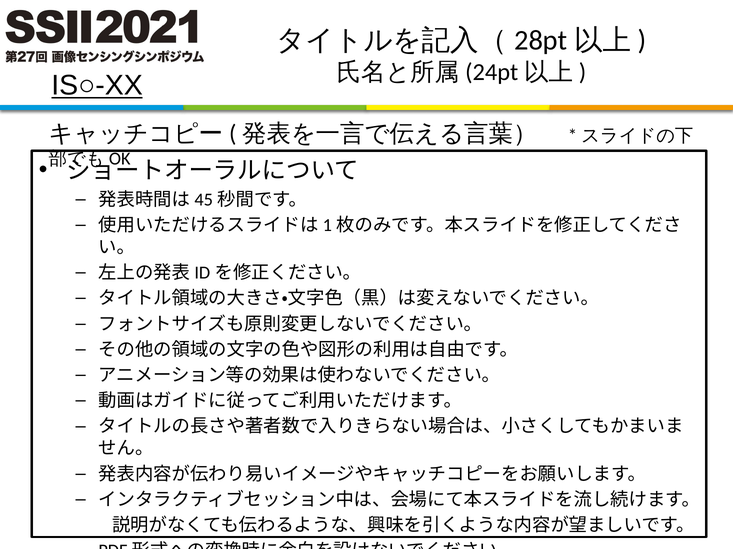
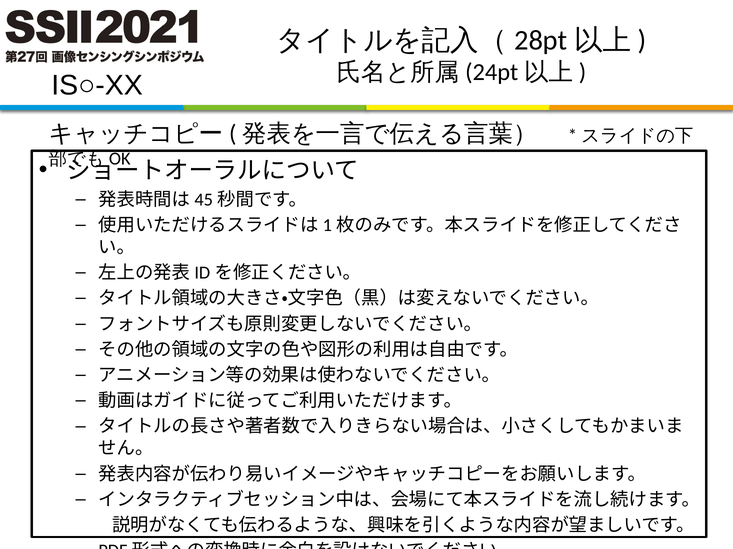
IS○-XX underline: present -> none (97, 86)
